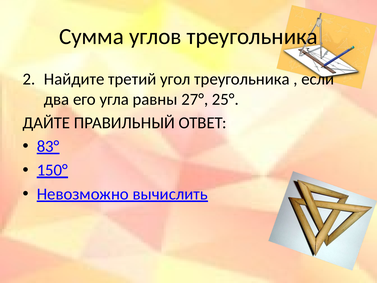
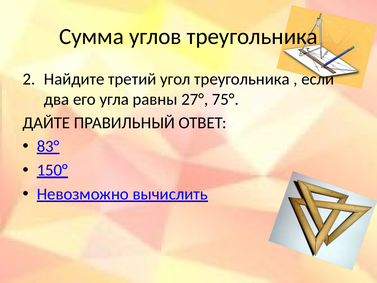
25°: 25° -> 75° (225, 99)
